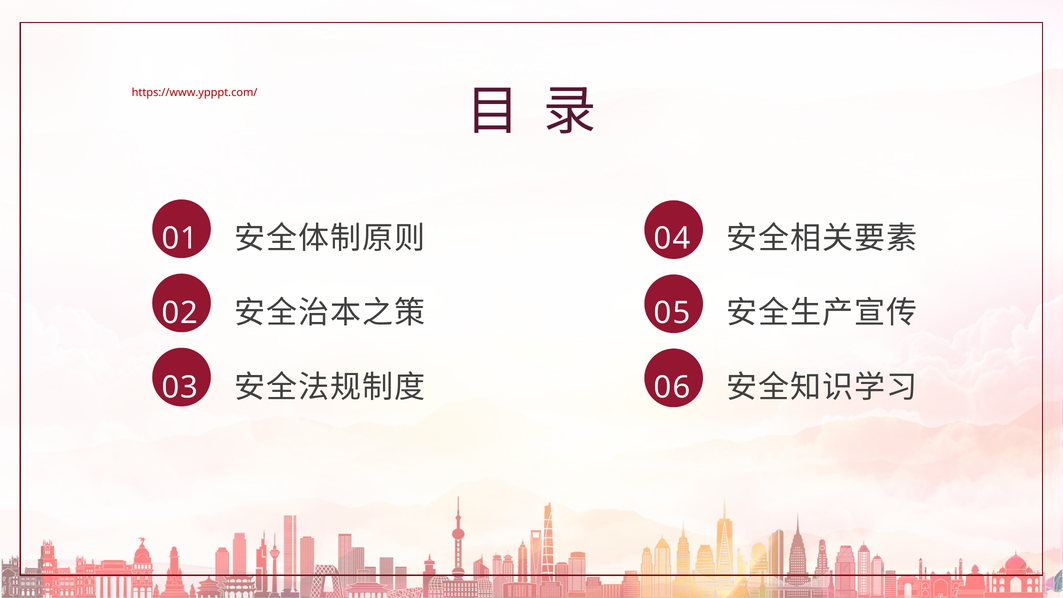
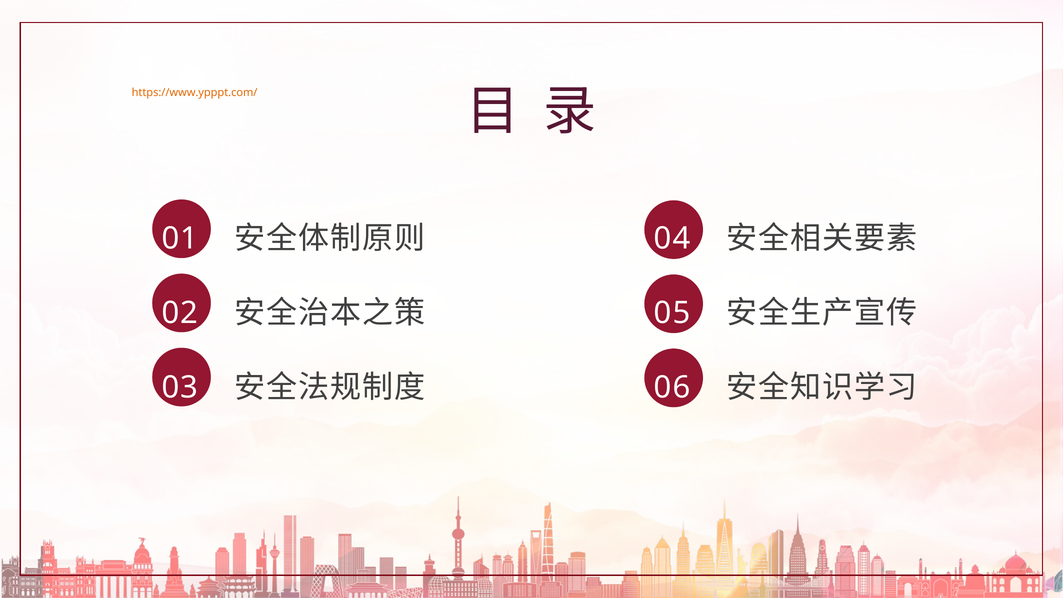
https://www.ypppt.com/ colour: red -> orange (195, 93)
